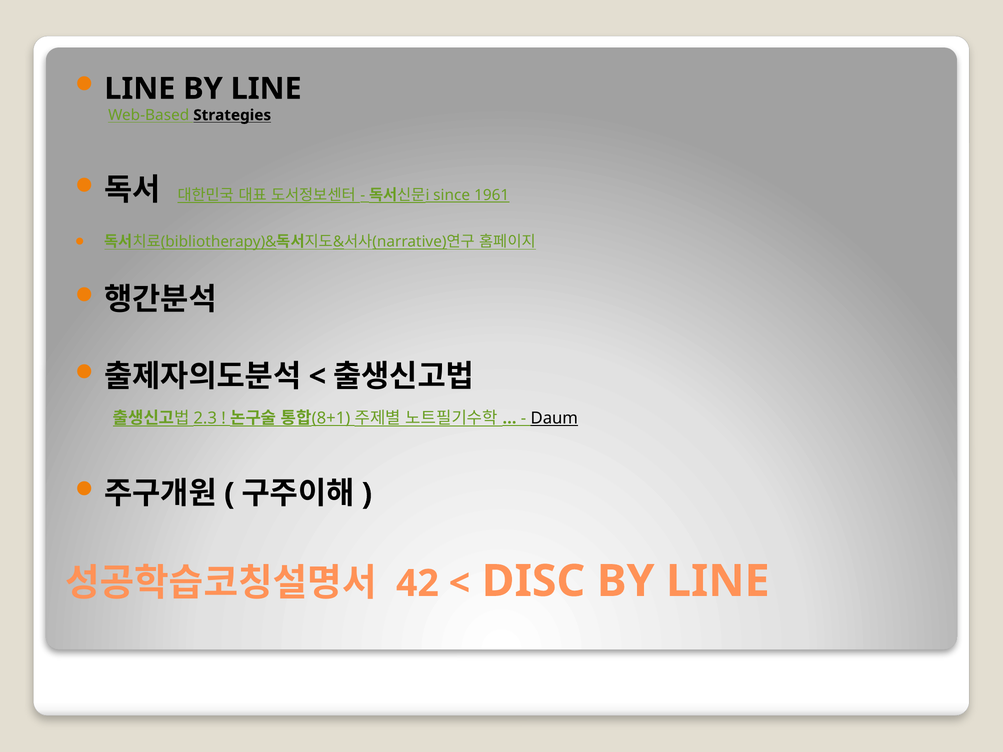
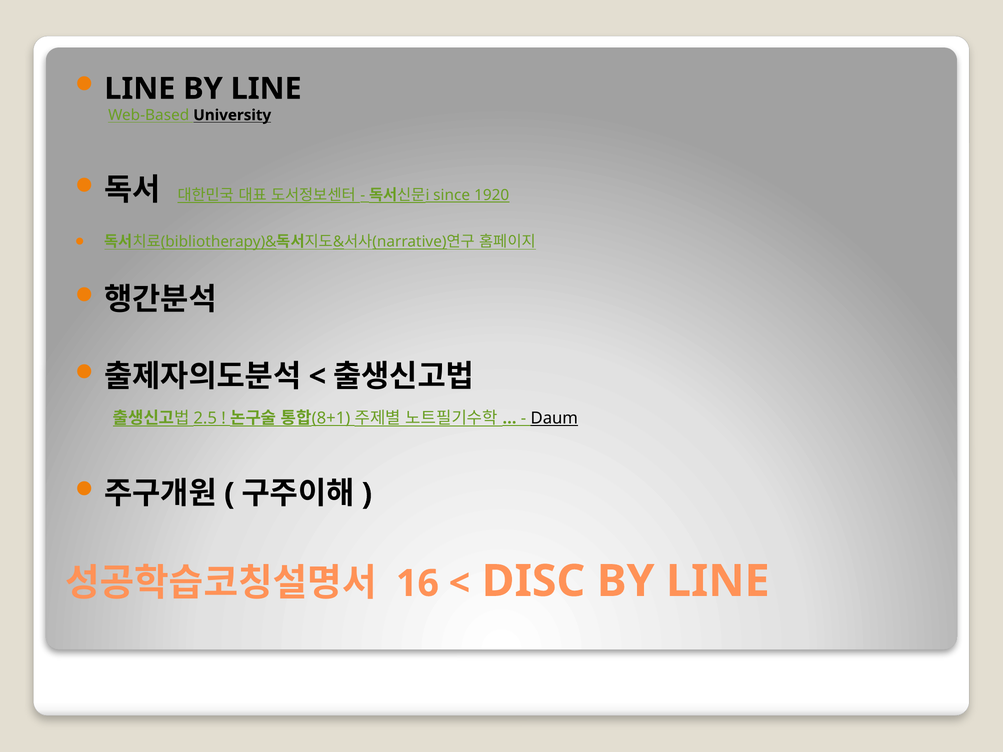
Strategies: Strategies -> University (232, 115)
1961: 1961 -> 1920 (492, 195)
2.3: 2.3 -> 2.5 (205, 418)
42: 42 -> 16 (417, 584)
